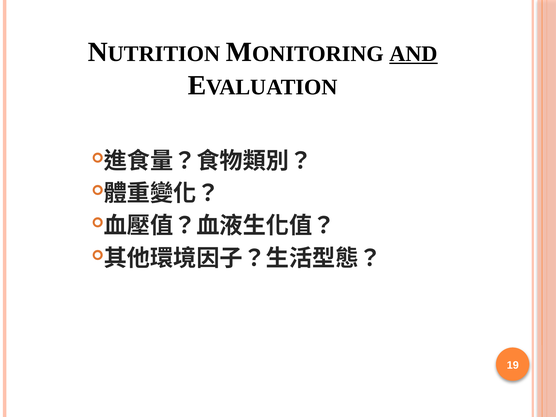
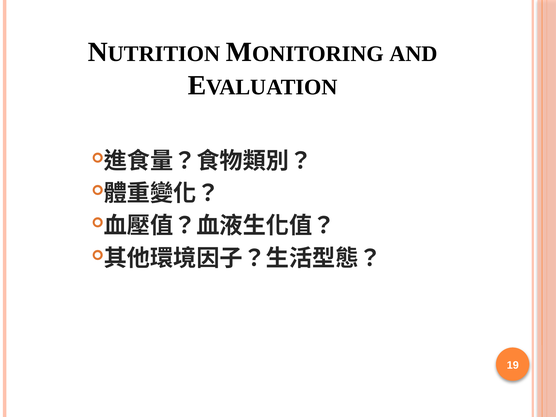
AND underline: present -> none (414, 54)
